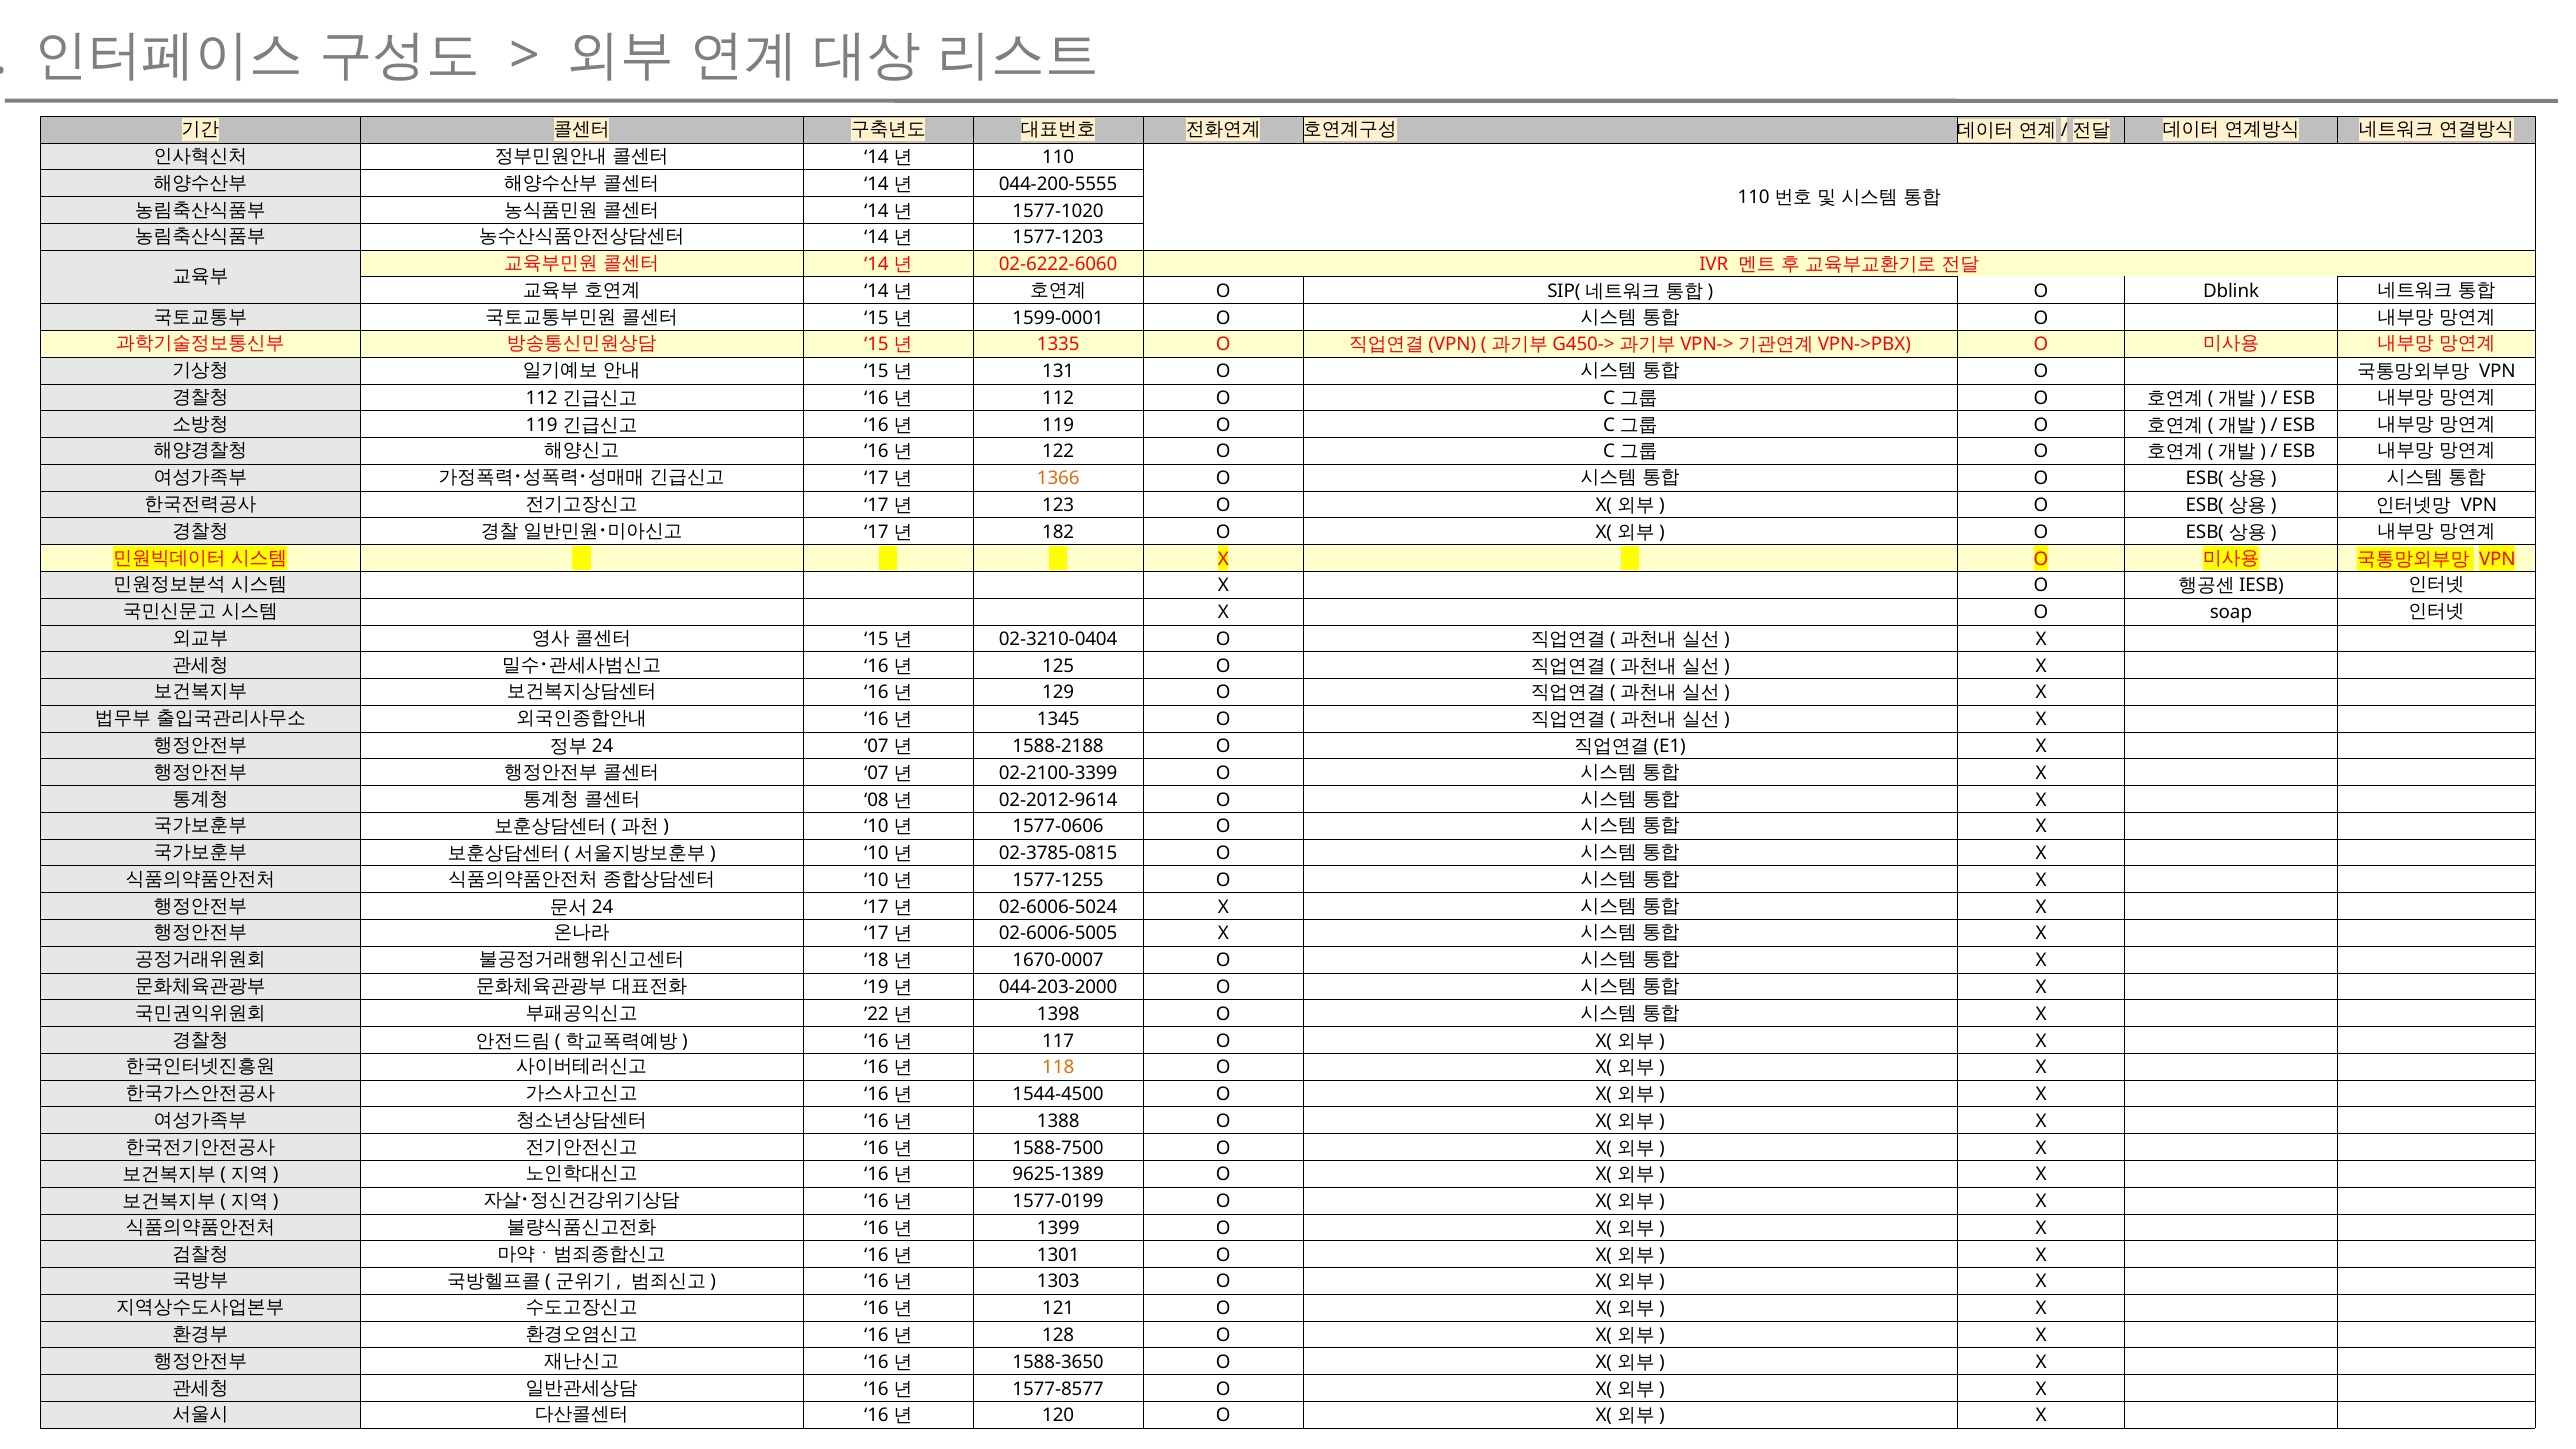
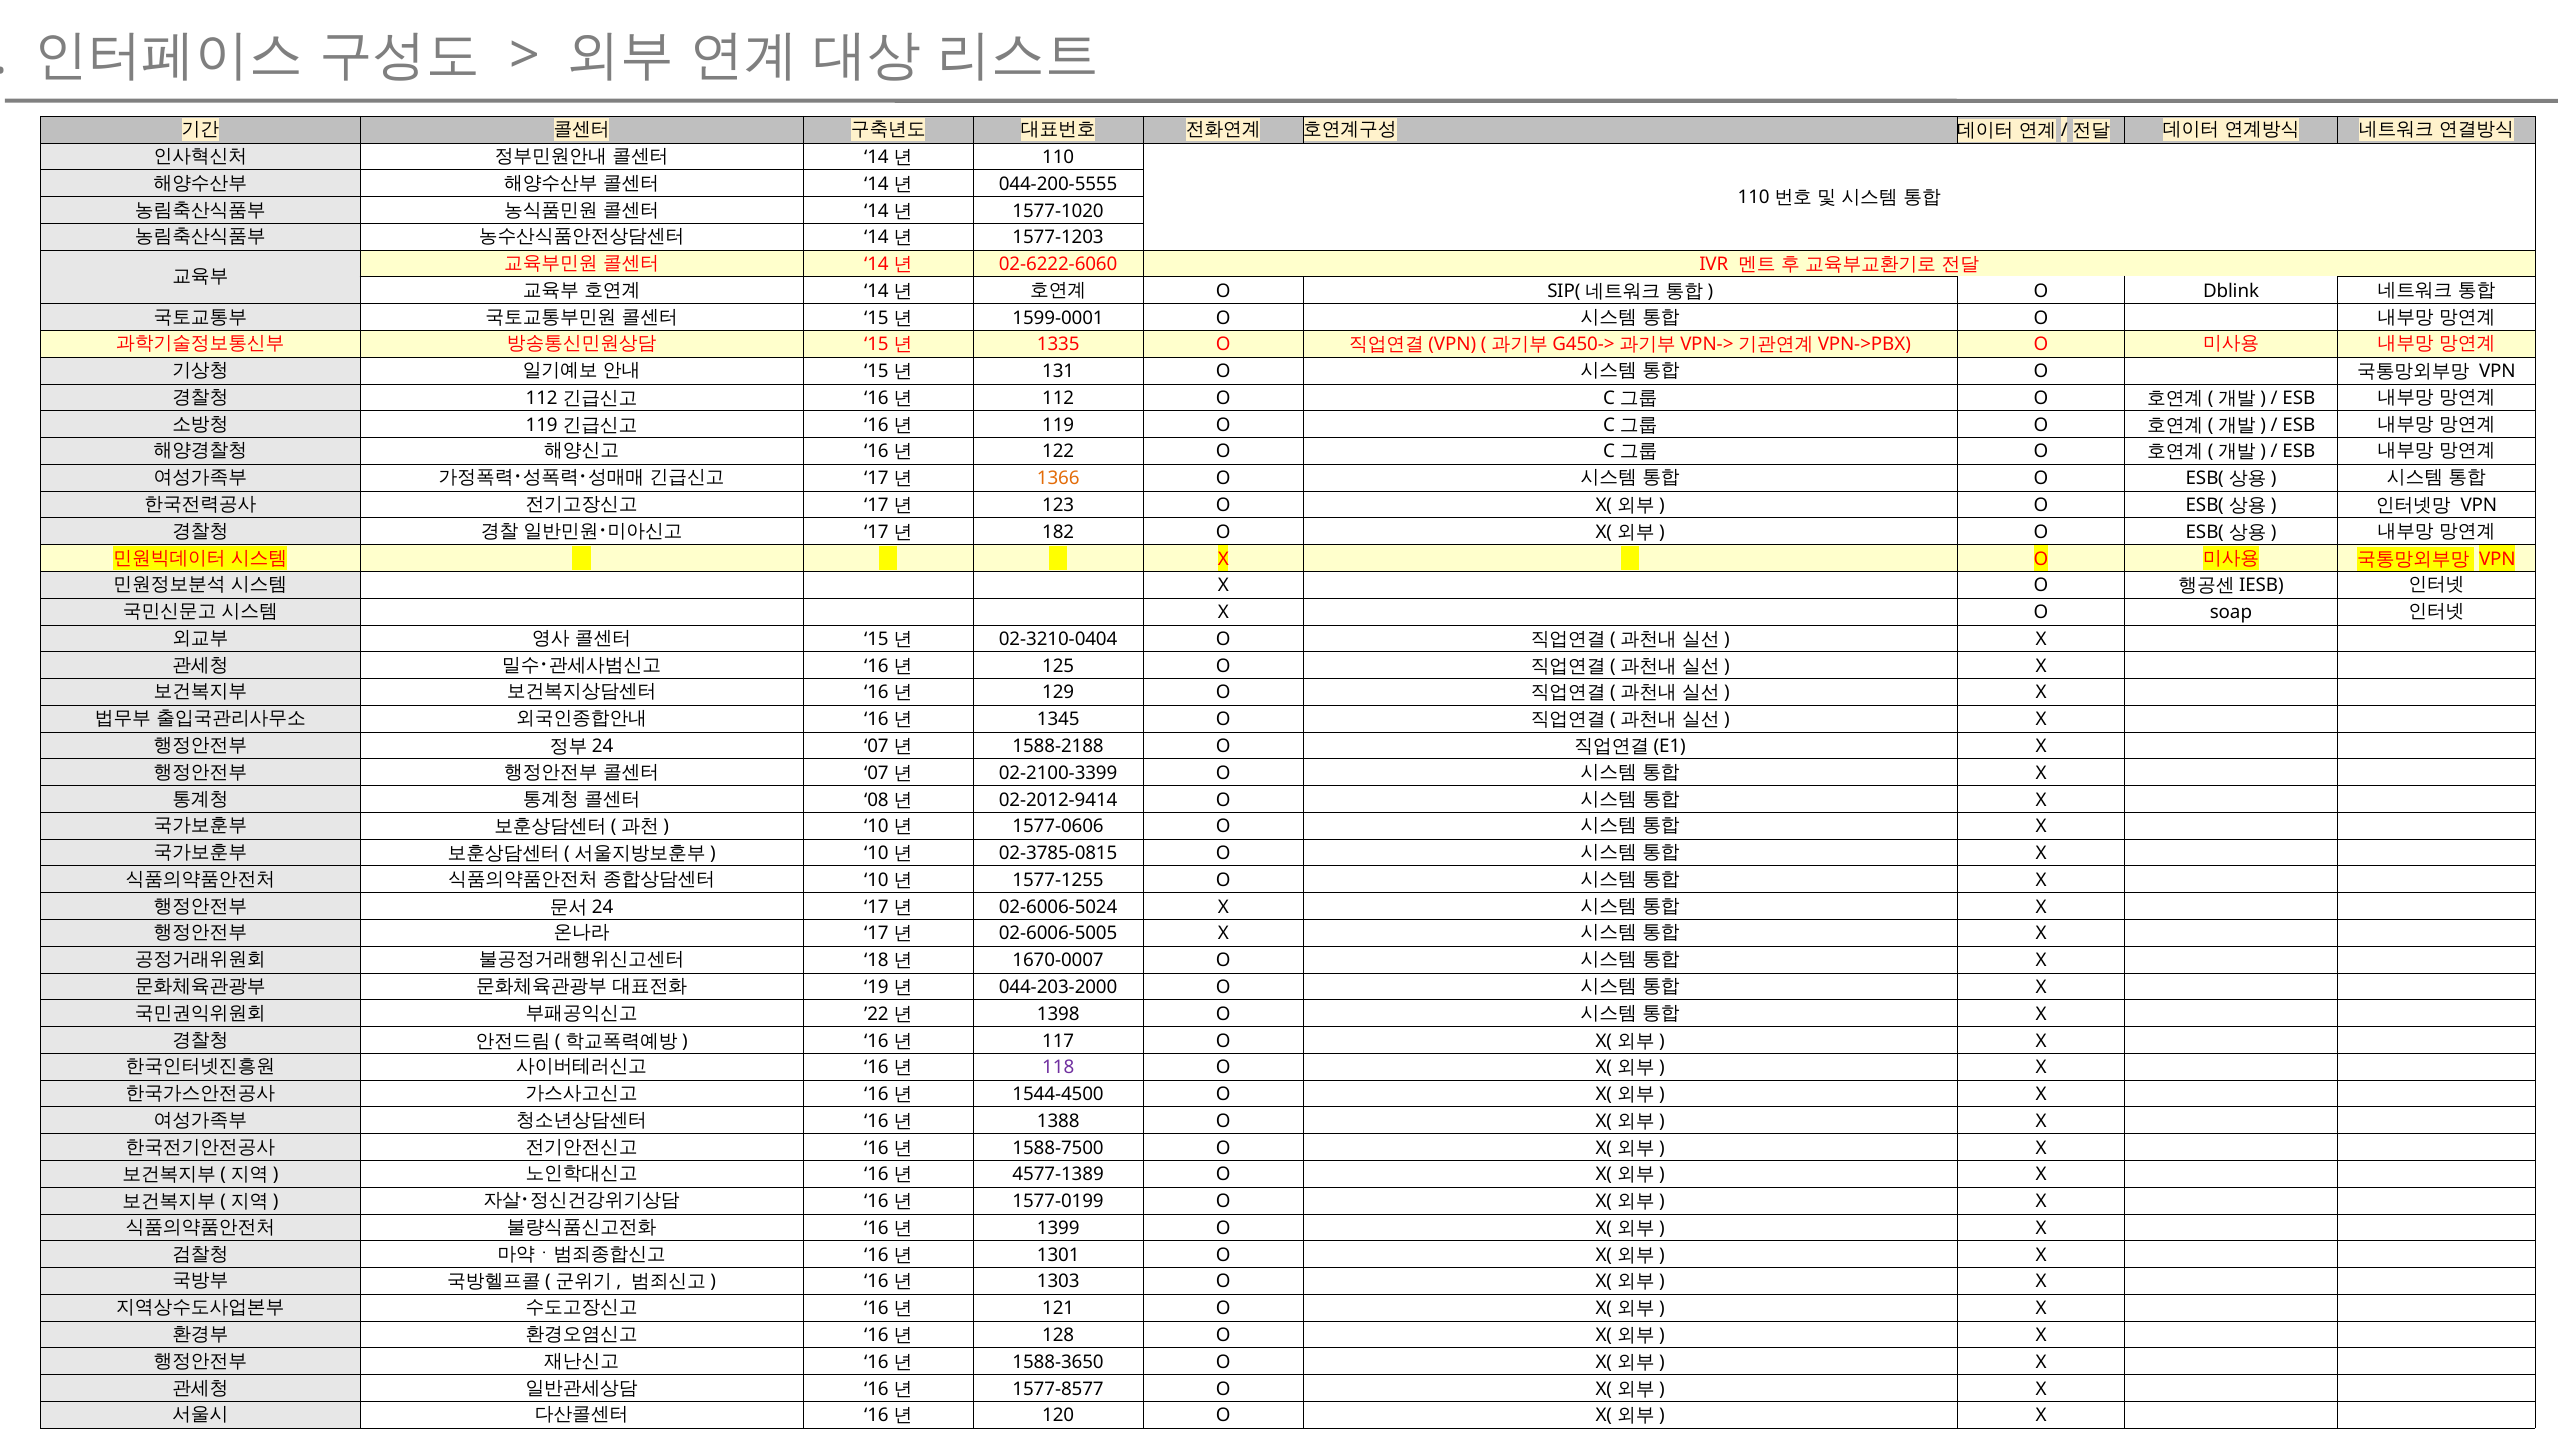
02-2012-9614: 02-2012-9614 -> 02-2012-9414 (1058, 800)
118 colour: orange -> purple (1058, 1068)
9625-1389: 9625-1389 -> 4577-1389 (1058, 1175)
